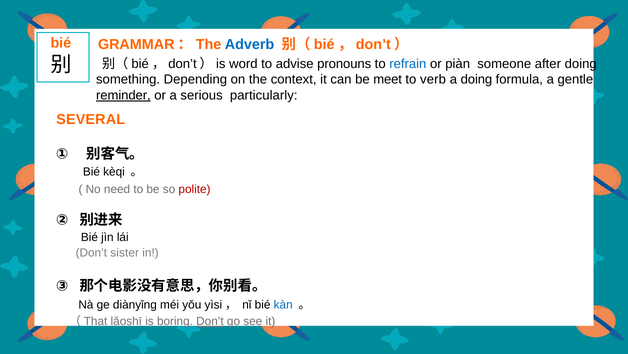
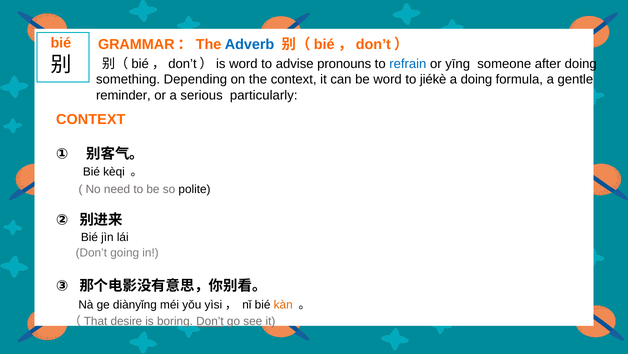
piàn: piàn -> yīng (458, 64)
be meet: meet -> word (388, 79)
verb: verb -> jiékè (433, 79)
reminder underline: present -> none (123, 95)
SEVERAL: SEVERAL -> CONTEXT (91, 119)
polite colour: red -> black (195, 189)
sister: sister -> going (125, 252)
kàn colour: blue -> orange (283, 304)
lǎoshī: lǎoshī -> desire (126, 321)
